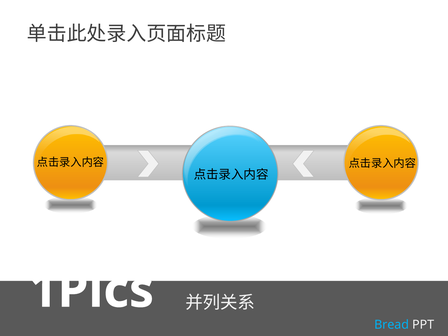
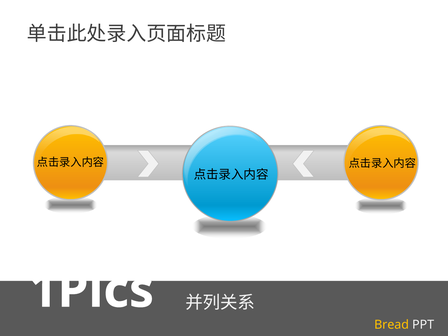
Bread colour: light blue -> yellow (392, 325)
